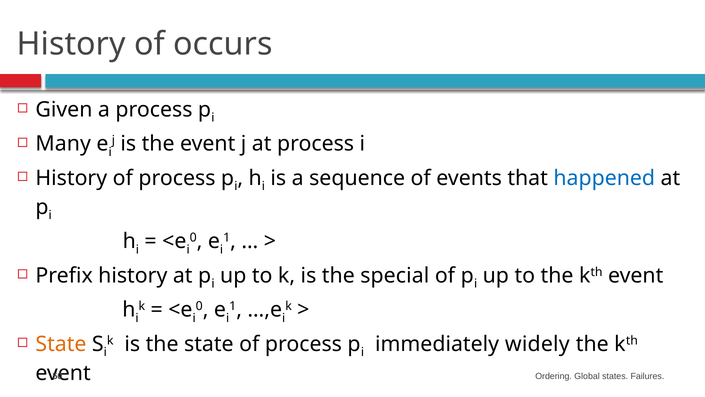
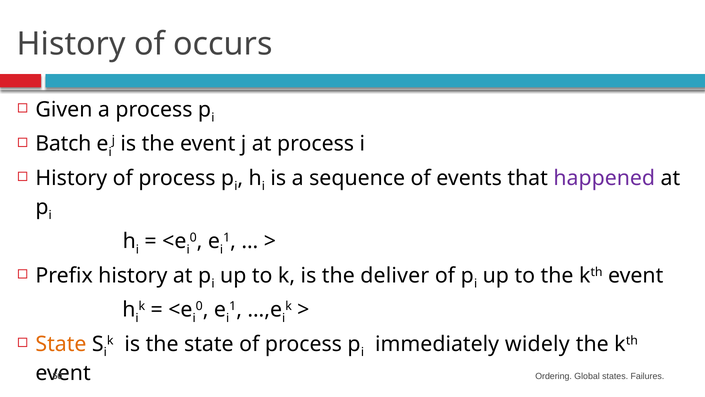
Many: Many -> Batch (63, 144)
happened colour: blue -> purple (604, 178)
special: special -> deliver (395, 275)
